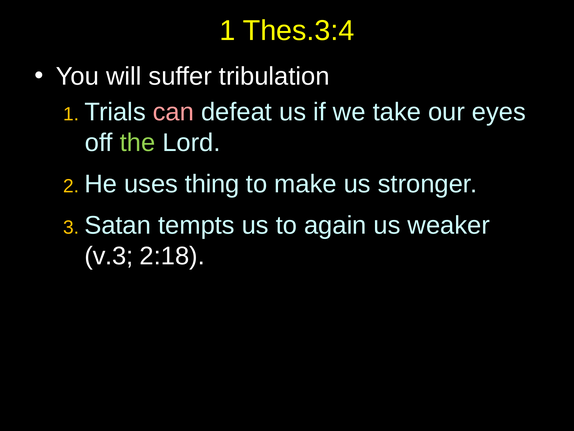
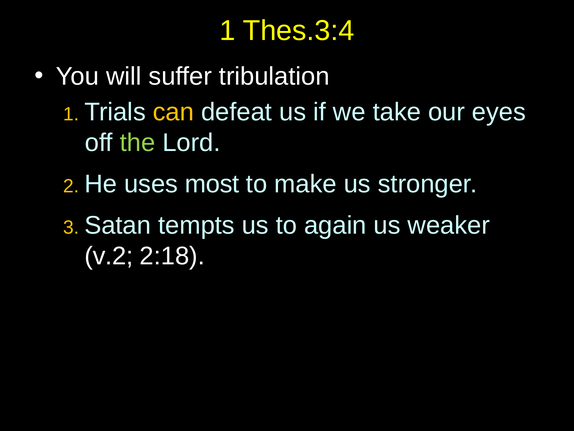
can colour: pink -> yellow (173, 112)
thing: thing -> most (212, 184)
v.3: v.3 -> v.2 (109, 256)
